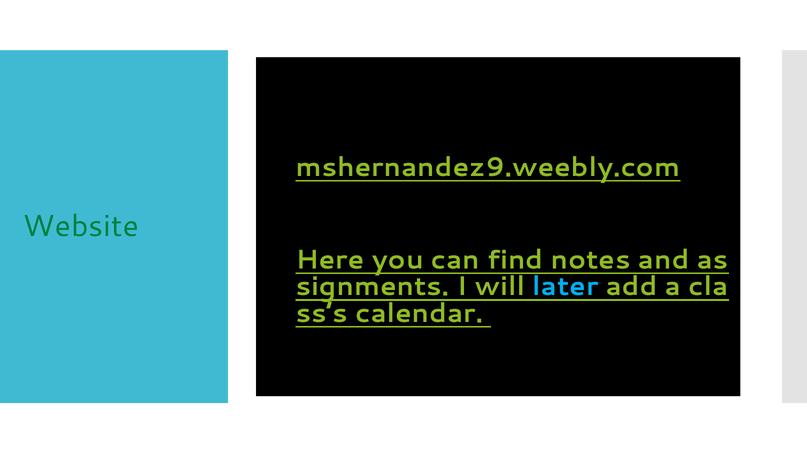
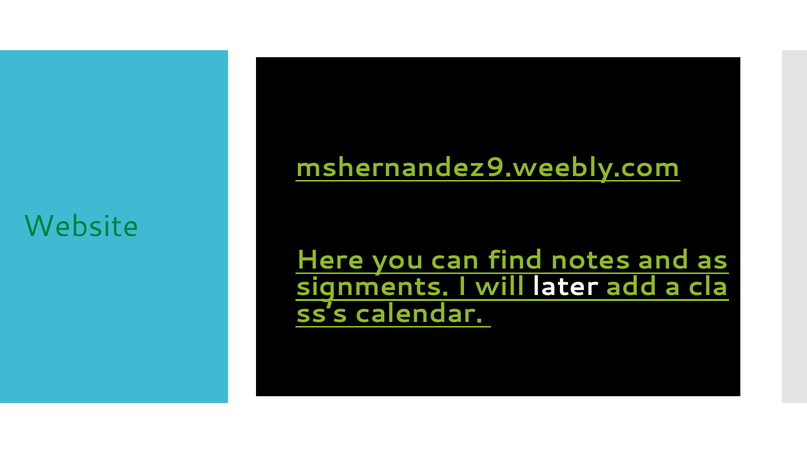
later colour: light blue -> white (565, 287)
